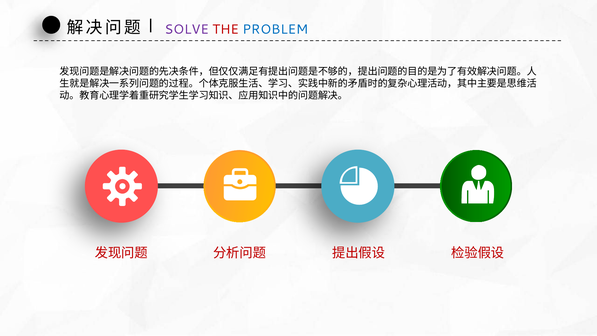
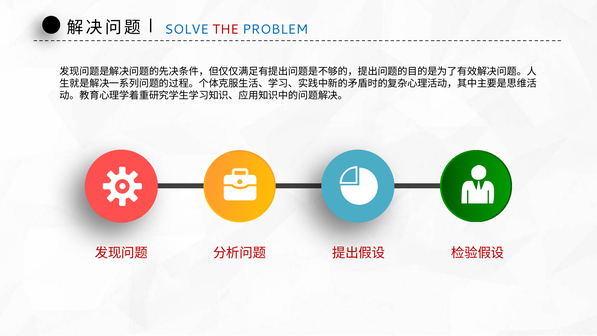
SOLVE colour: purple -> blue (187, 29)
